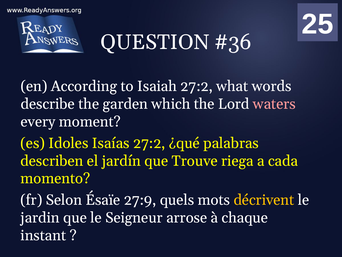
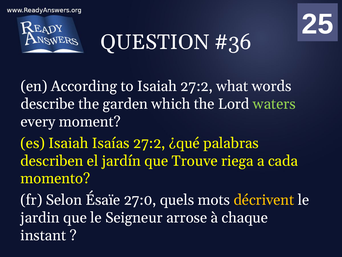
waters colour: pink -> light green (274, 104)
es Idoles: Idoles -> Isaiah (68, 143)
27:9: 27:9 -> 27:0 (140, 200)
